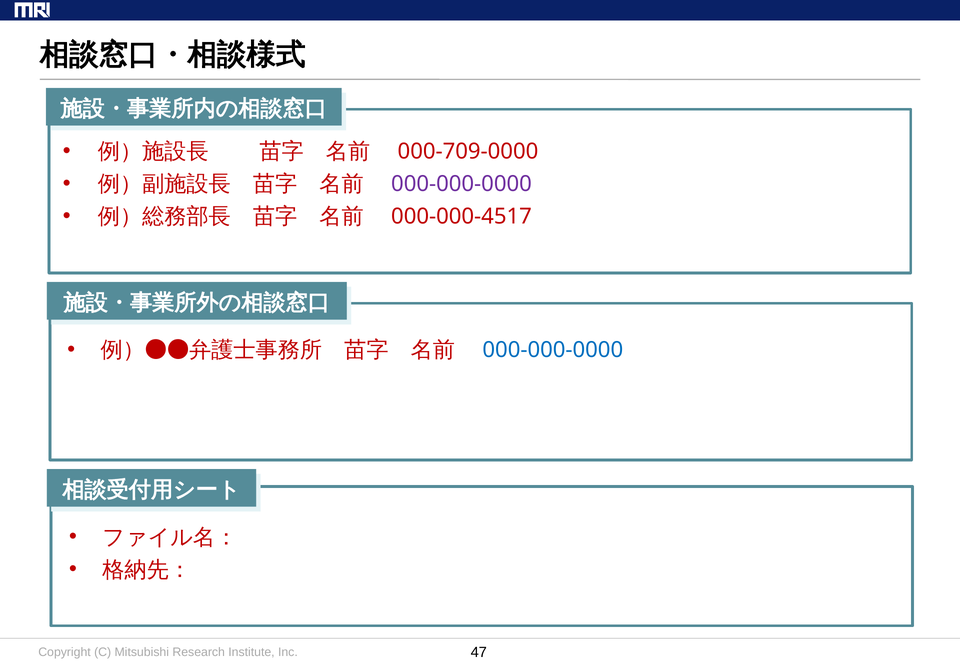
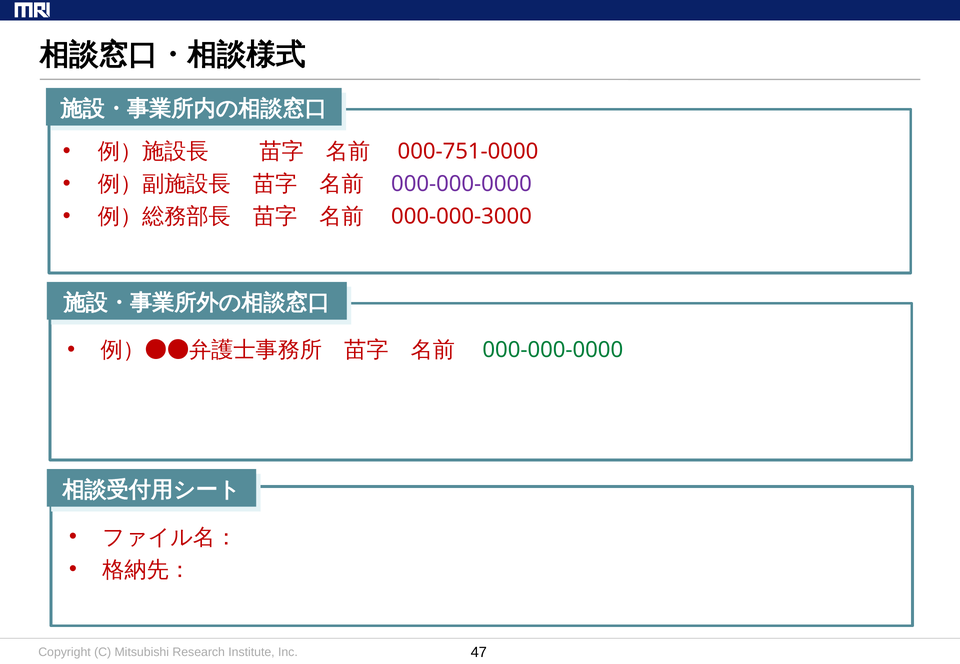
000-709-0000: 000-709-0000 -> 000-751-0000 (468, 152)
000-000-4517: 000-000-4517 -> 000-000-3000 (461, 217)
000-000-0000 colour: blue -> green (553, 350)
